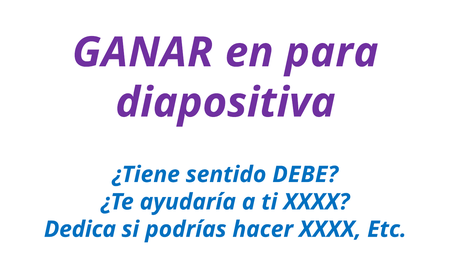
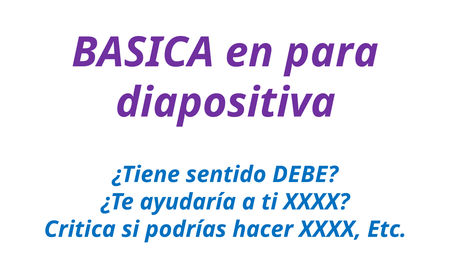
GANAR: GANAR -> BASICA (143, 53)
Dedica: Dedica -> Critica (80, 229)
